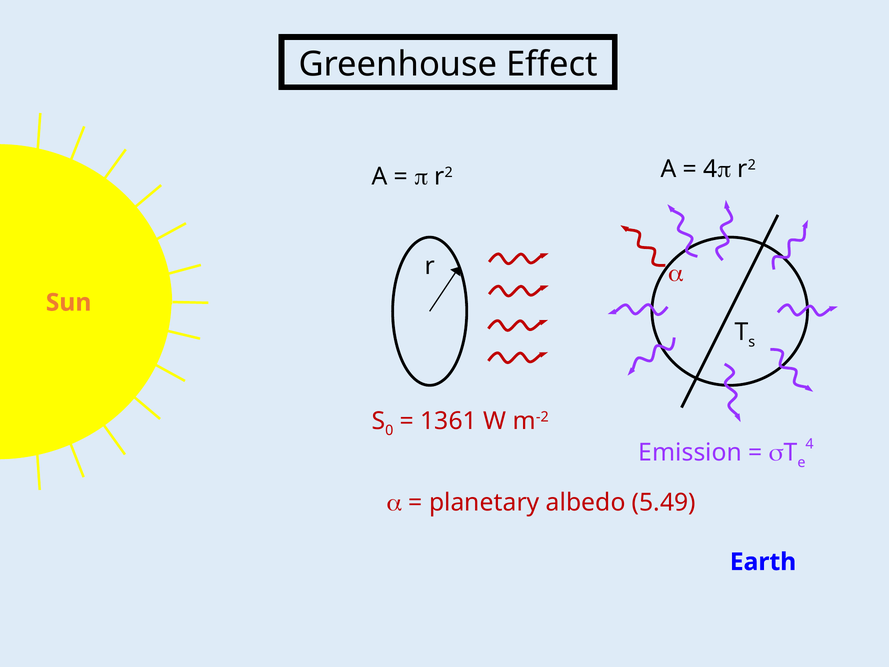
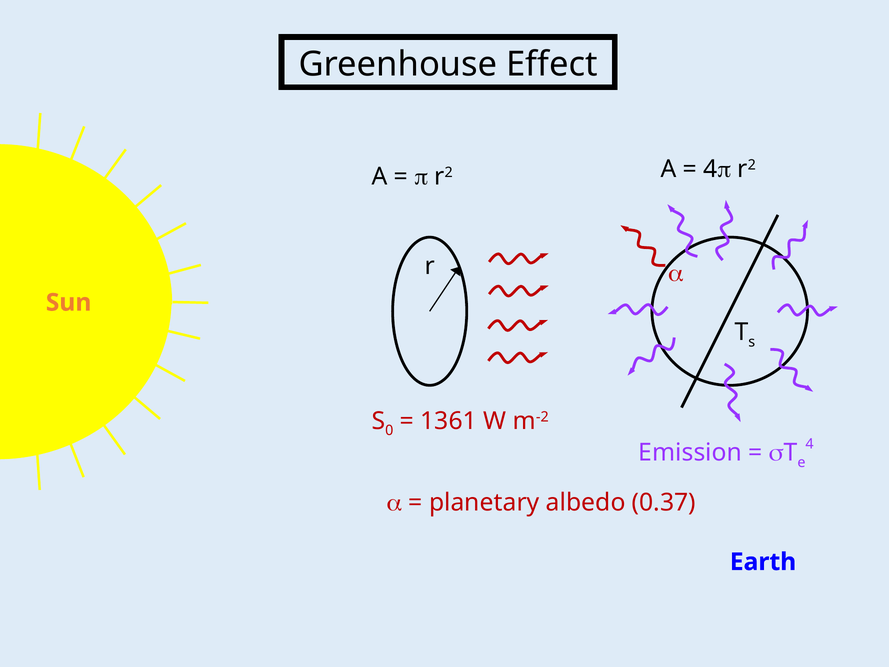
5.49: 5.49 -> 0.37 (664, 502)
